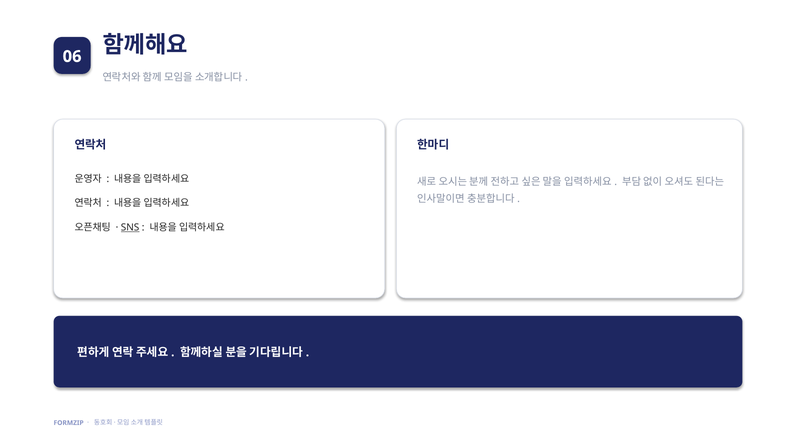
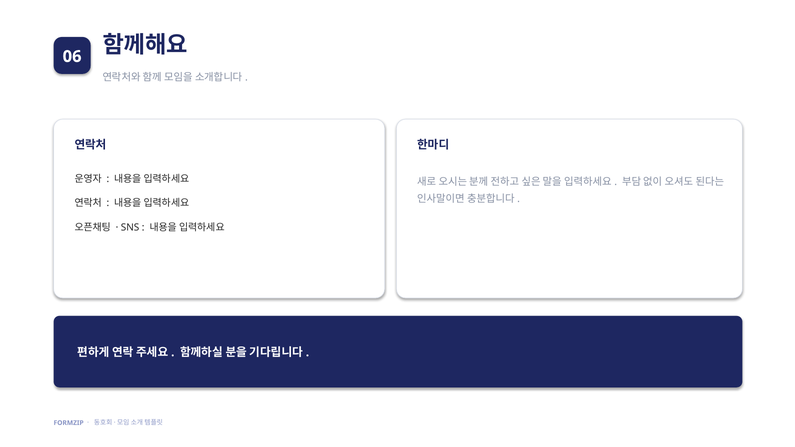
SNS underline: present -> none (130, 227)
